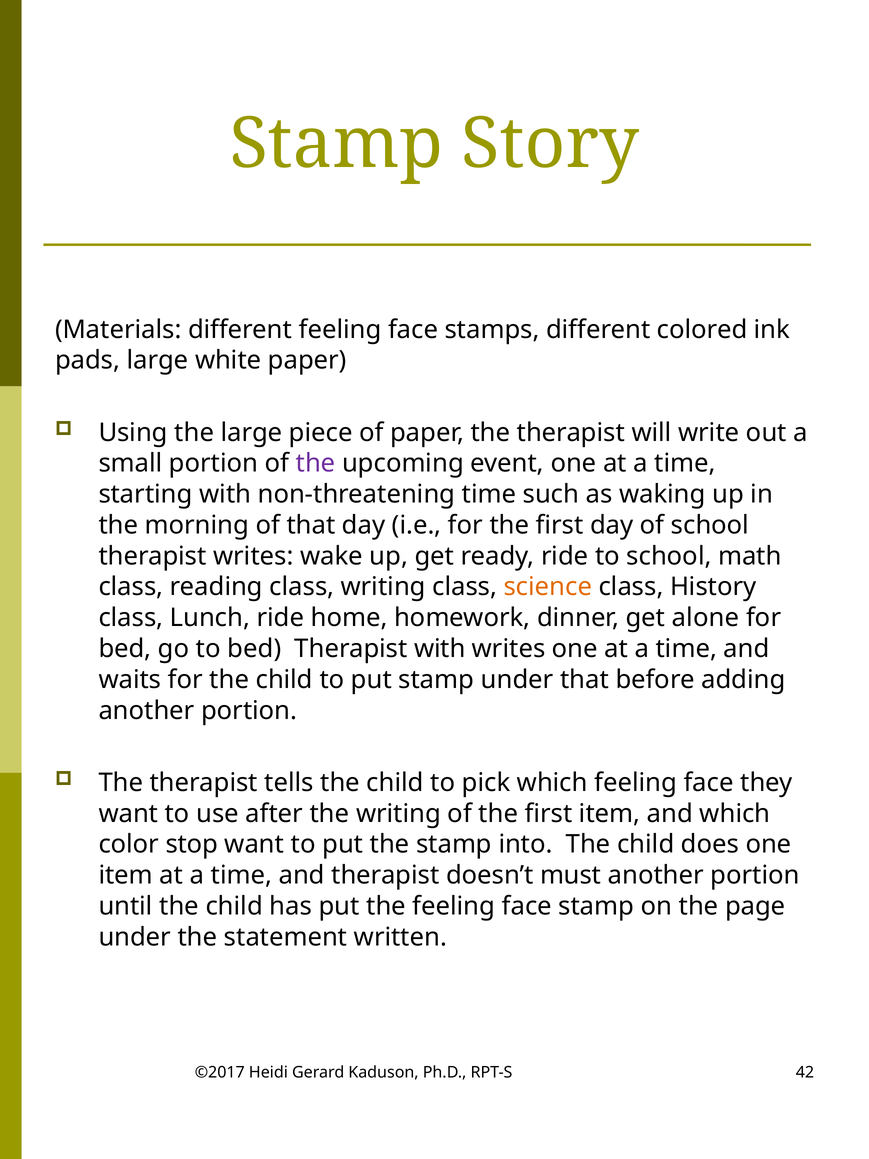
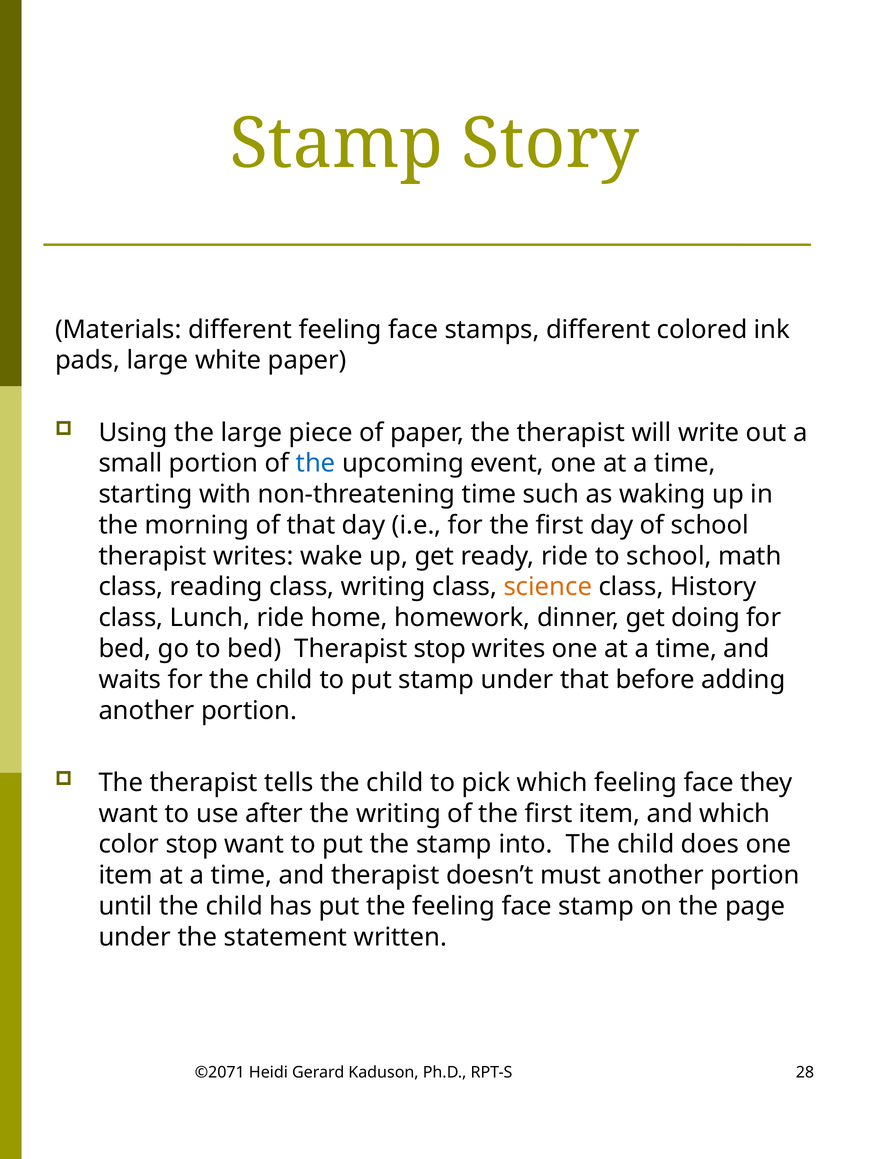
the colour: purple -> blue (316, 463)
alone: alone -> doing (706, 618)
Therapist with: with -> stop (440, 649)
©2017: ©2017 -> ©2071 (220, 1072)
42: 42 -> 28 (805, 1072)
